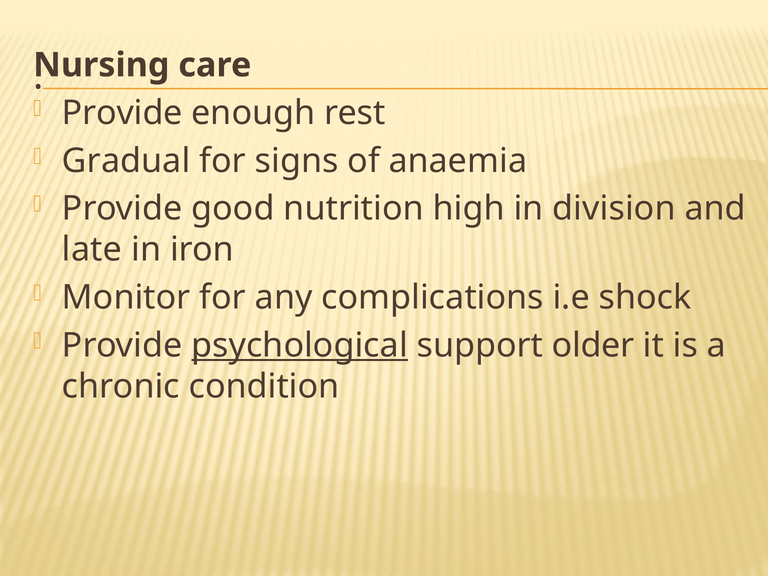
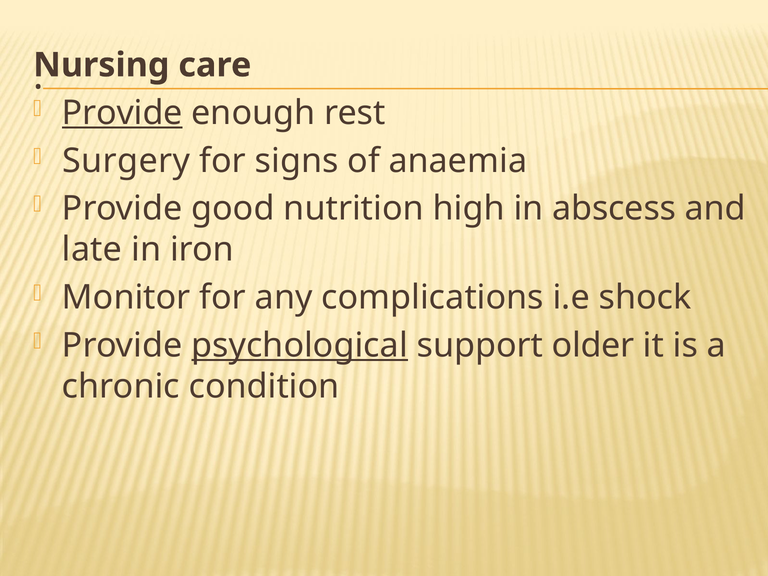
Provide underline: none -> present (122, 113)
Gradual: Gradual -> Surgery (126, 161)
division: division -> abscess (614, 209)
